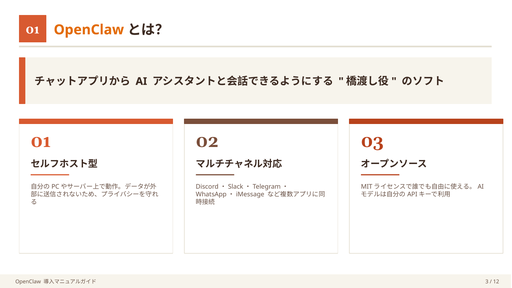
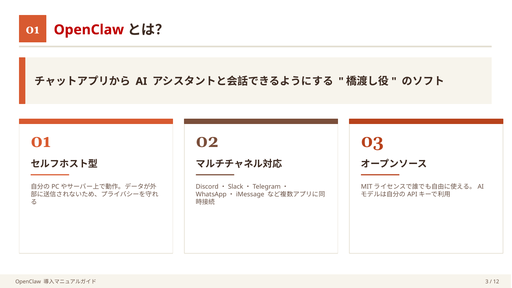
OpenClaw colour: orange -> red (89, 30)
